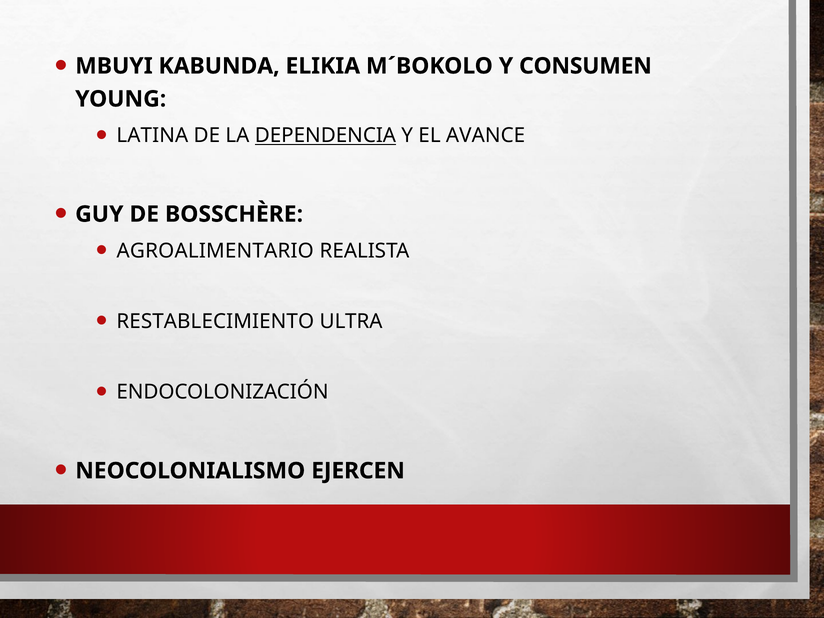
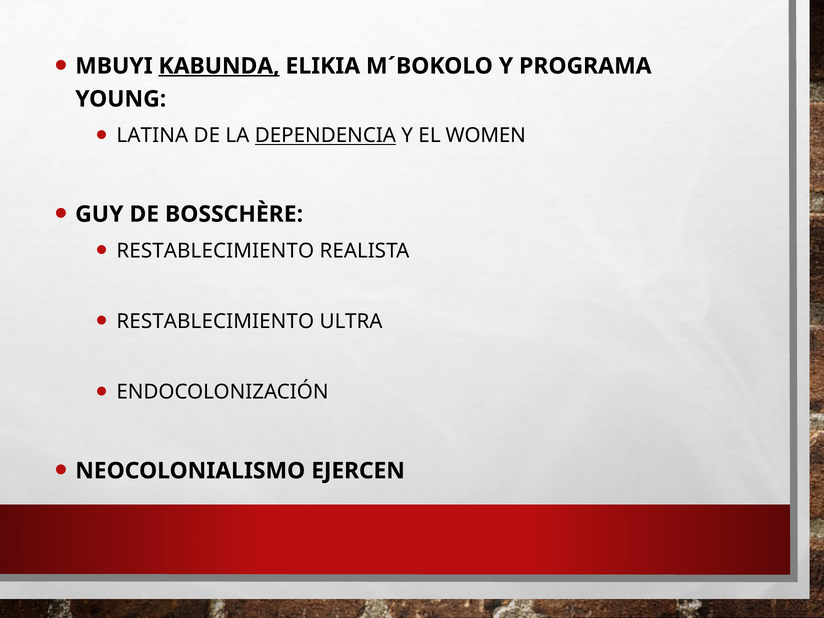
KABUNDA underline: none -> present (219, 66)
CONSUMEN: CONSUMEN -> PROGRAMA (585, 66)
AVANCE: AVANCE -> WOMEN (486, 136)
AGROALIMENTARIO: AGROALIMENTARIO -> RESTABLECIMIENTO (215, 251)
